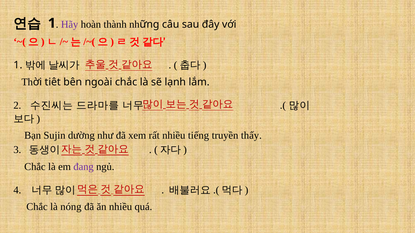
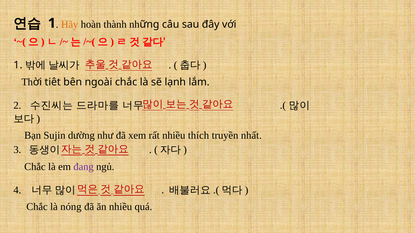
Hãy colour: purple -> orange (70, 24)
tiếng: tiếng -> thích (198, 136)
thấy: thấy -> nhất (251, 136)
